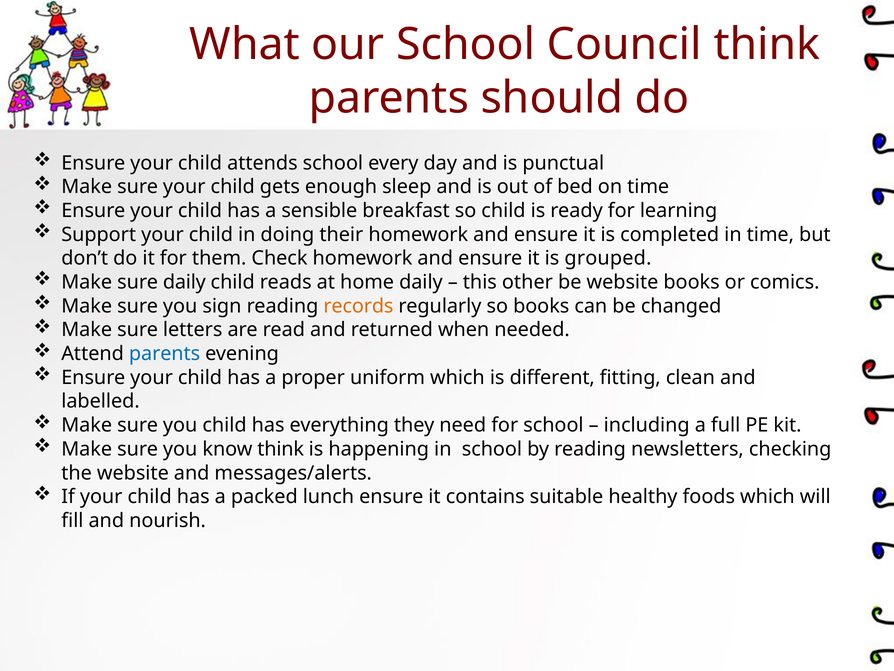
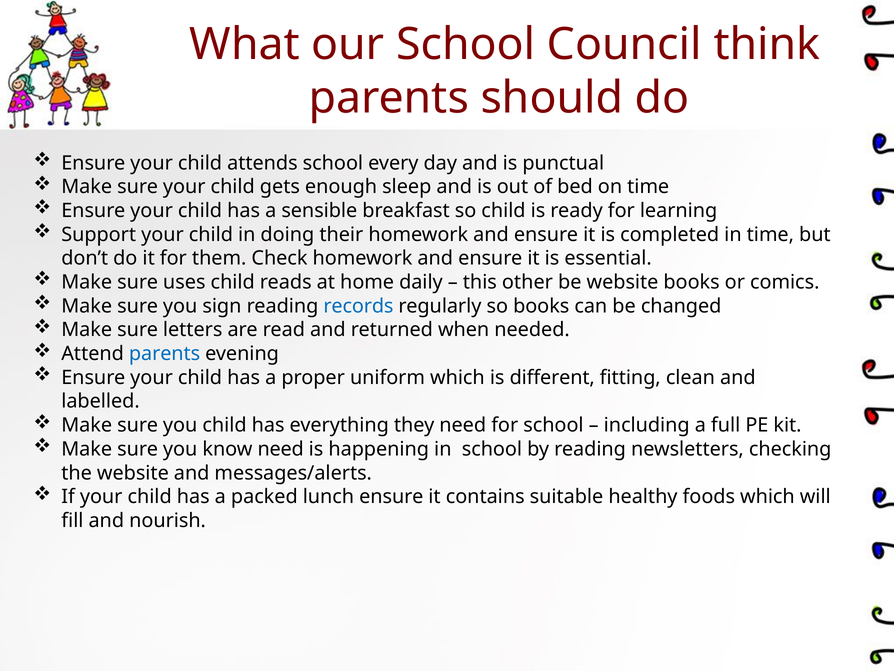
grouped: grouped -> essential (608, 258)
sure daily: daily -> uses (184, 282)
records colour: orange -> blue (358, 306)
know think: think -> need (281, 449)
